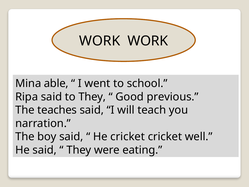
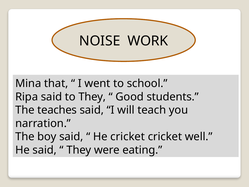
WORK: WORK -> NOISE (100, 41)
able: able -> that (56, 83)
previous: previous -> students (173, 97)
